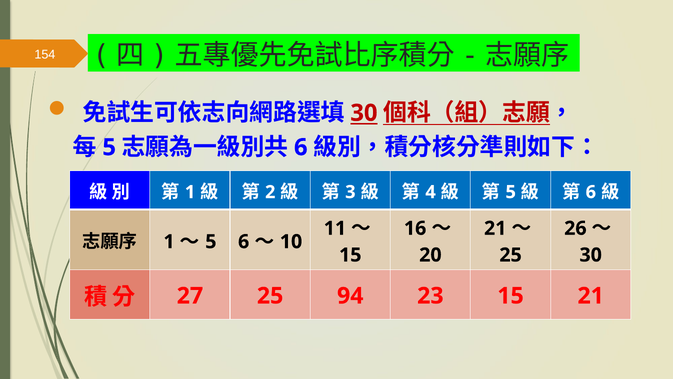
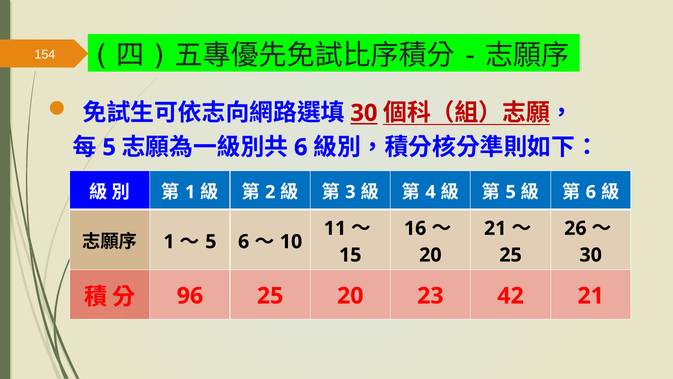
27: 27 -> 96 (190, 296)
25 94: 94 -> 20 (350, 296)
23 15: 15 -> 42 (511, 296)
